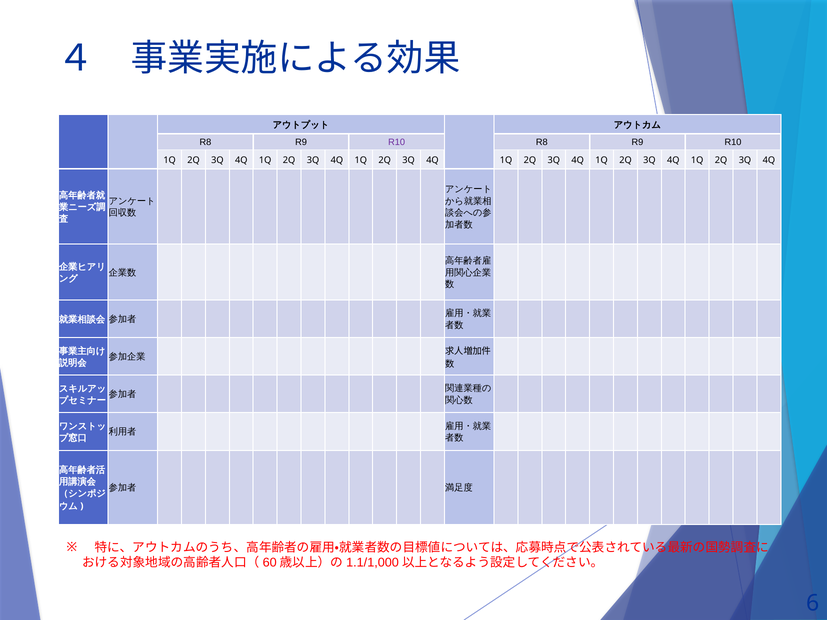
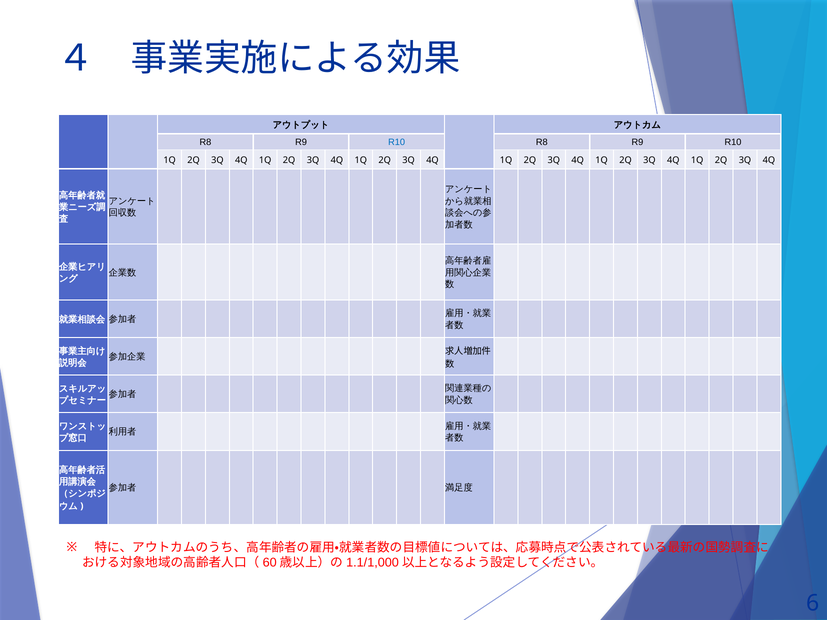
R10 colour: purple -> blue (397, 142)
